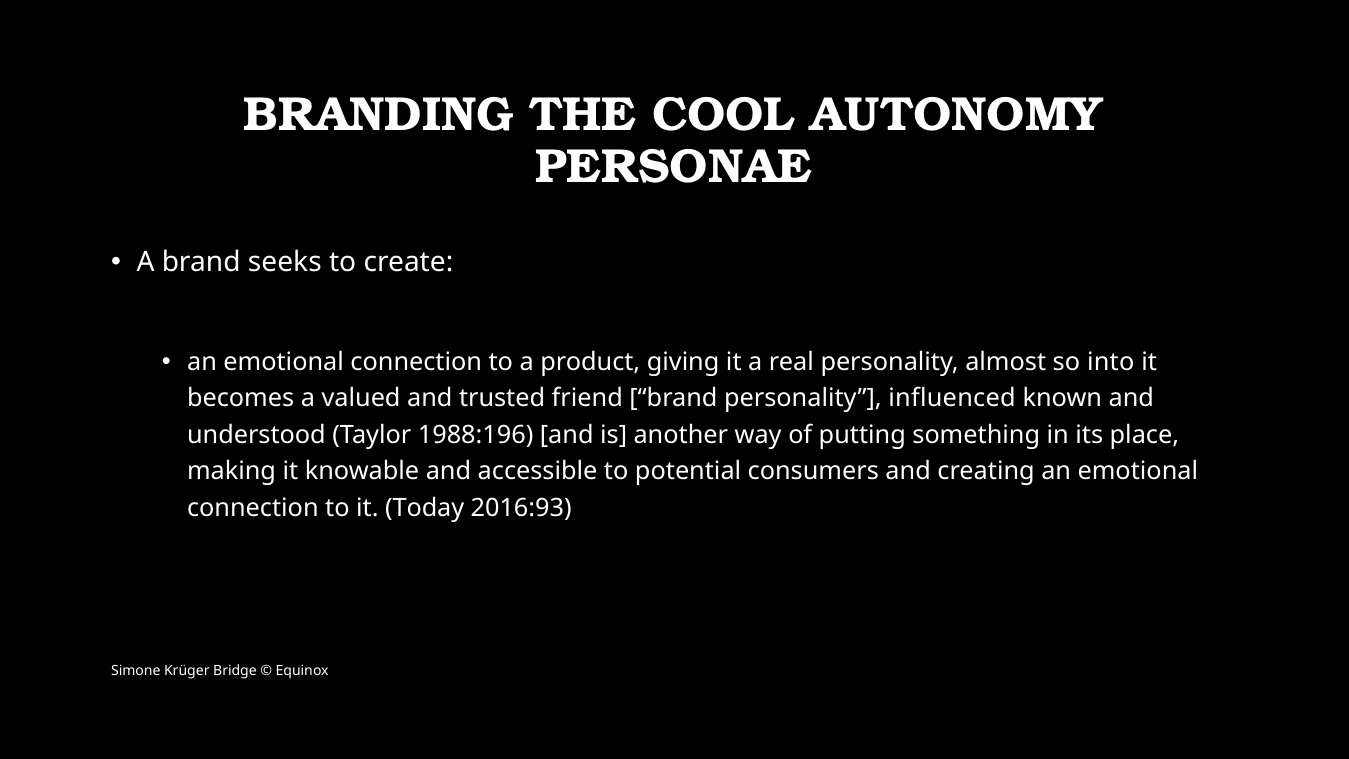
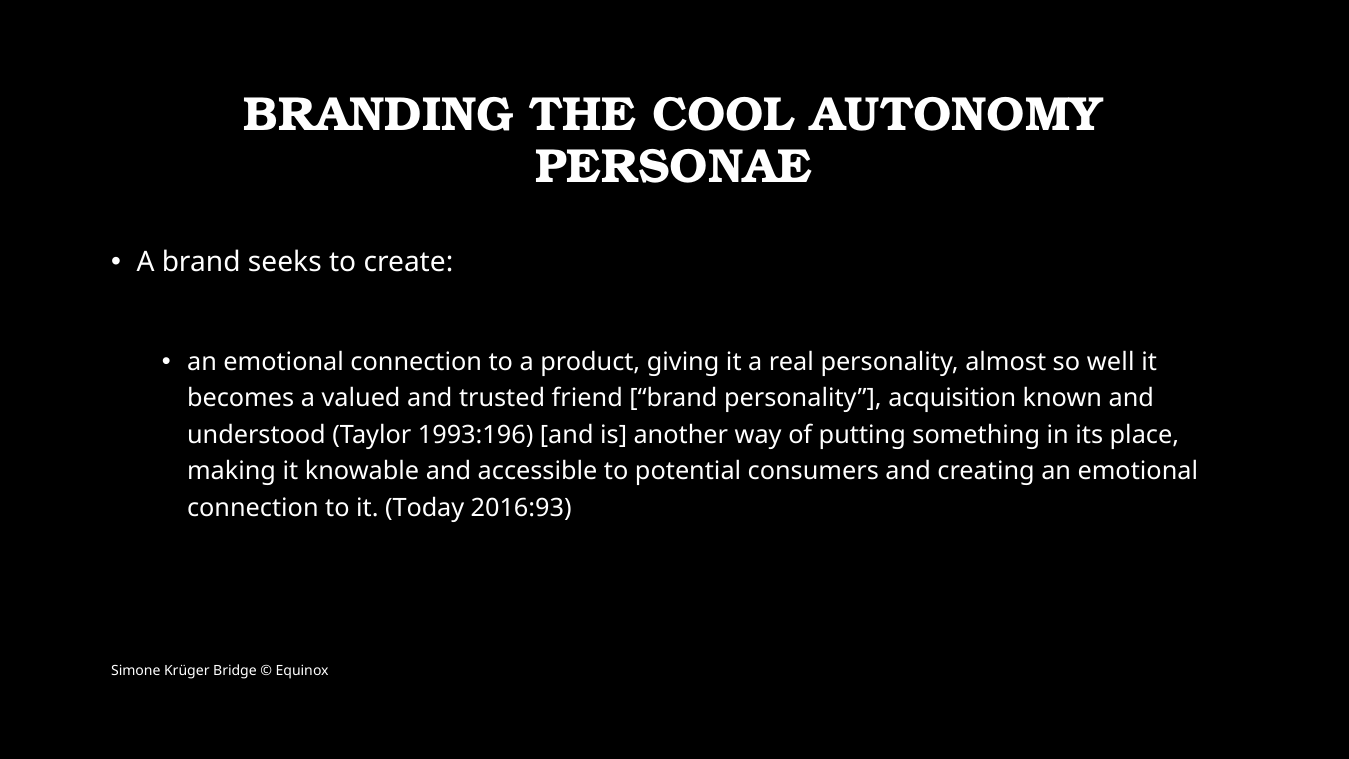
into: into -> well (1111, 362)
influenced: influenced -> acquisition (952, 398)
1988:196: 1988:196 -> 1993:196 (476, 435)
